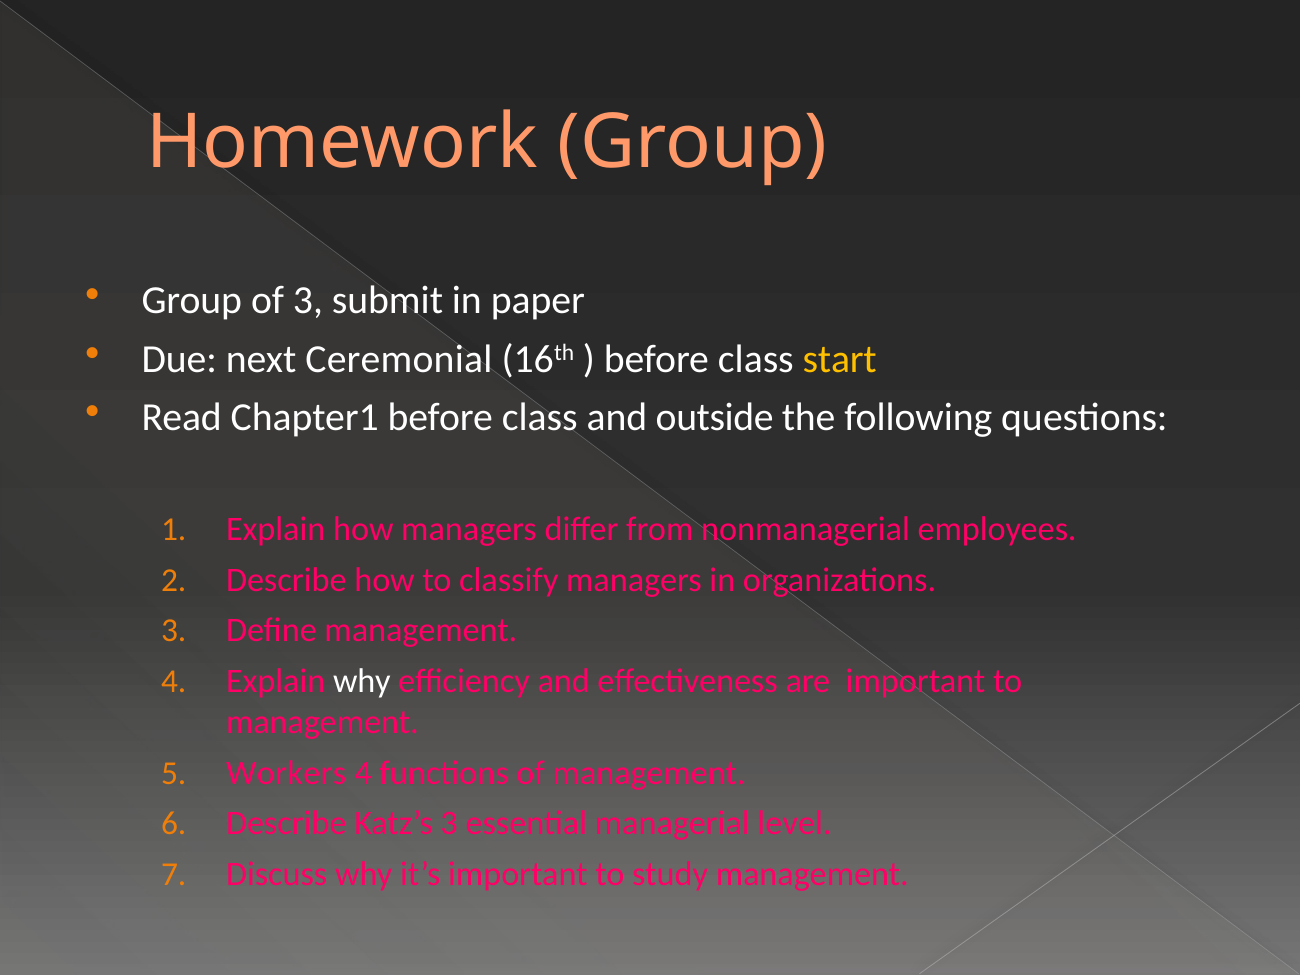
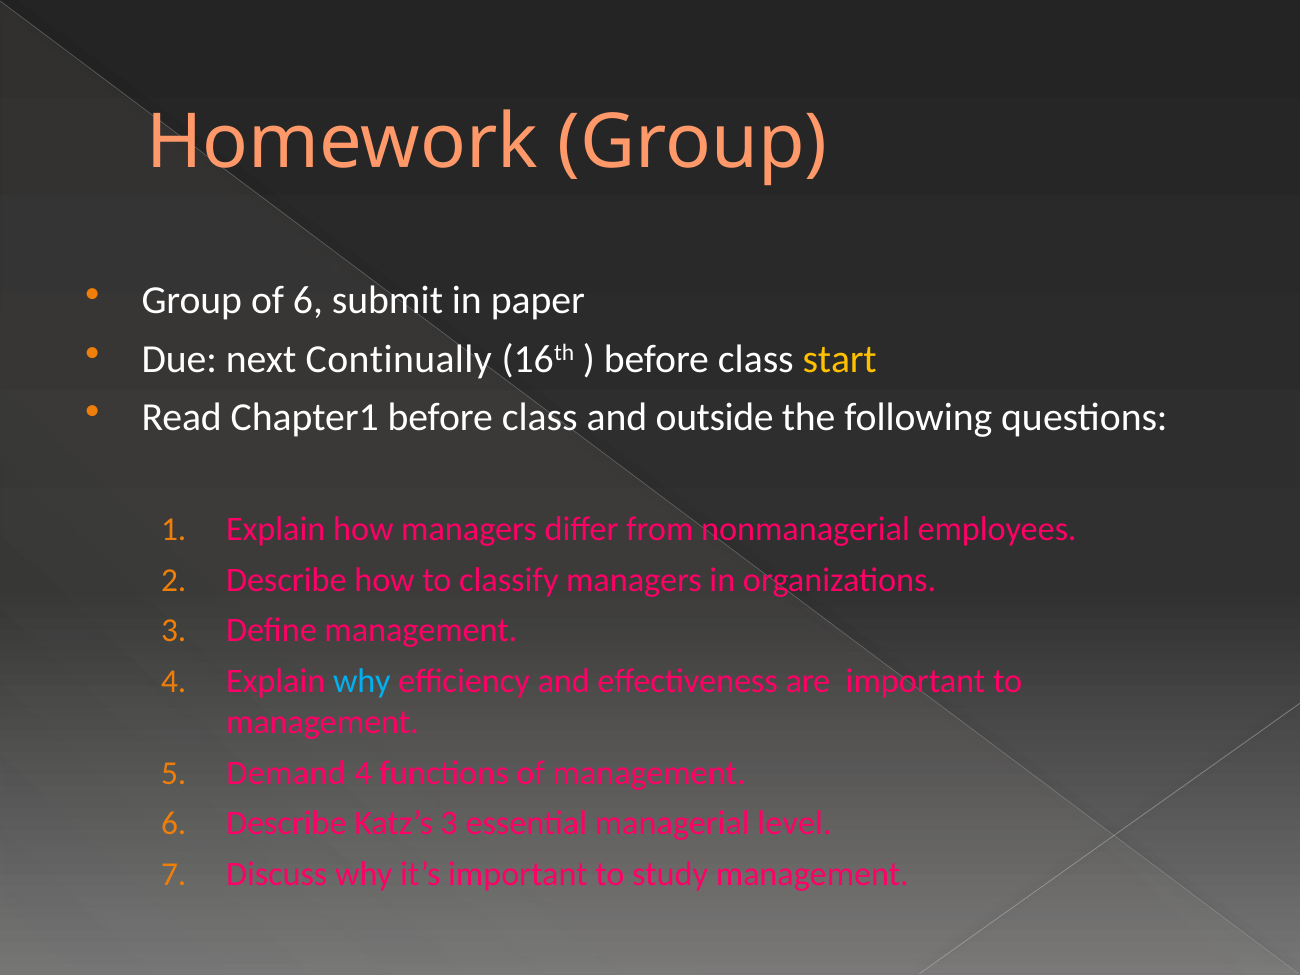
of 3: 3 -> 6 (308, 301)
Ceremonial: Ceremonial -> Continually (399, 359)
why colour: white -> light blue (362, 681)
Workers: Workers -> Demand (286, 773)
